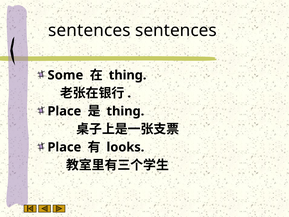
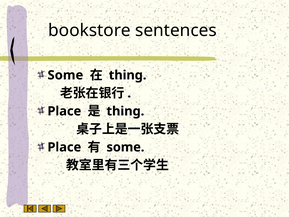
sentences: sentences -> bookstore (89, 30)
looks: looks -> some (125, 147)
